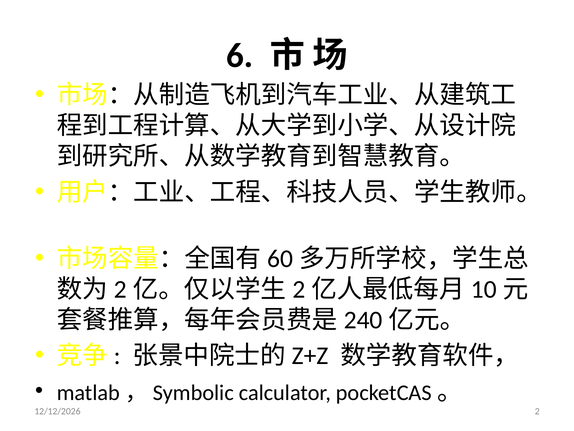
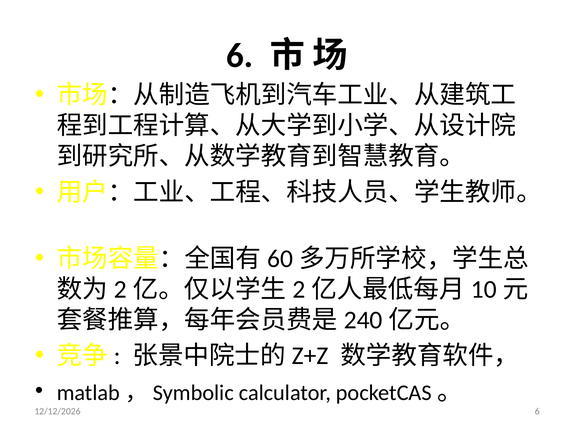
2: 2 -> 6 (537, 411)
